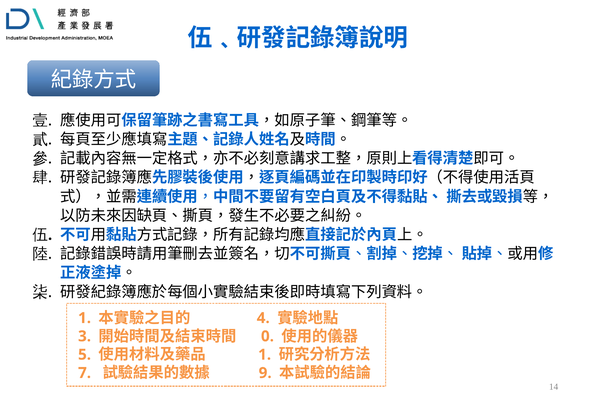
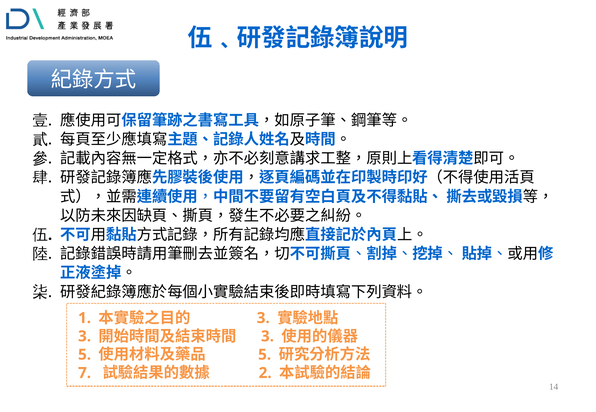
4: 4 -> 3 (263, 318)
0: 0 -> 3 (267, 337)
1: 1 -> 5 (265, 355)
9: 9 -> 2 (265, 373)
